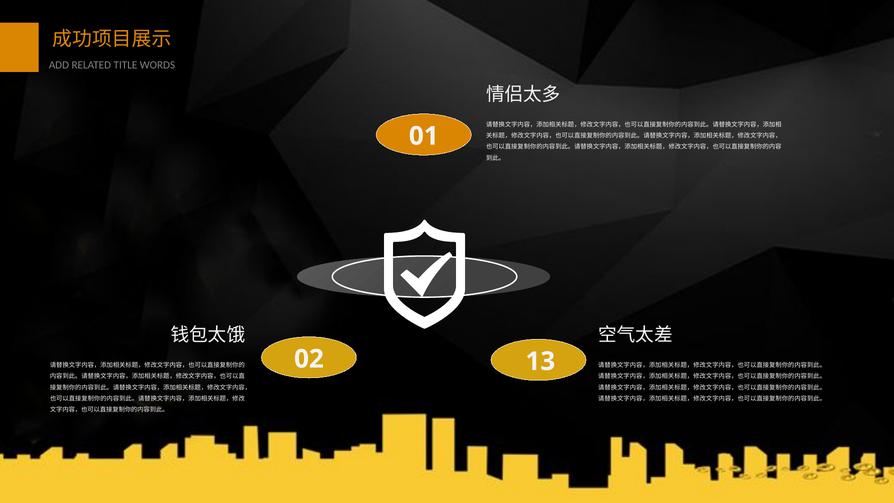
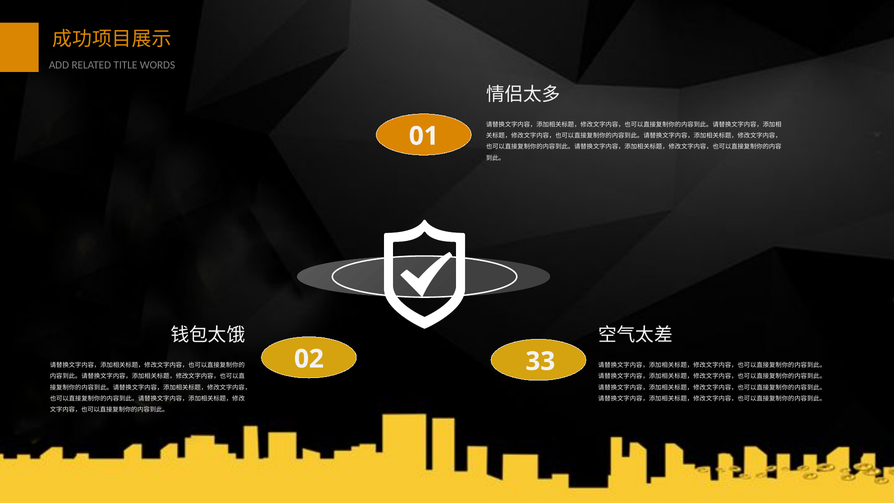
13: 13 -> 33 (540, 361)
